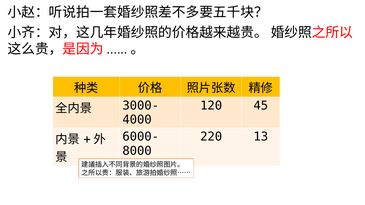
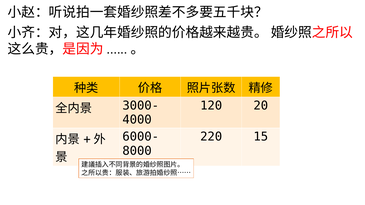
45: 45 -> 20 (261, 106)
13: 13 -> 15 (261, 137)
